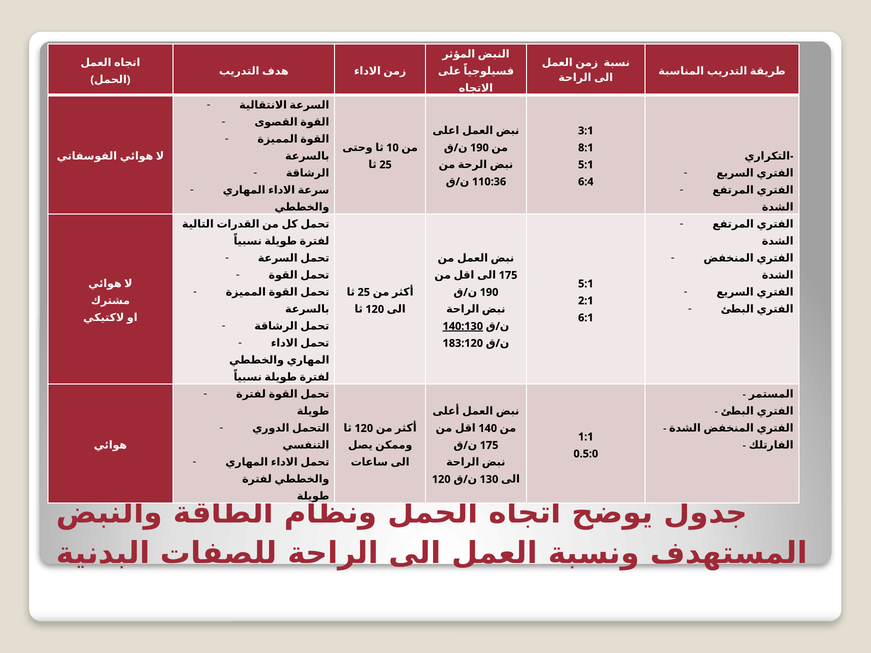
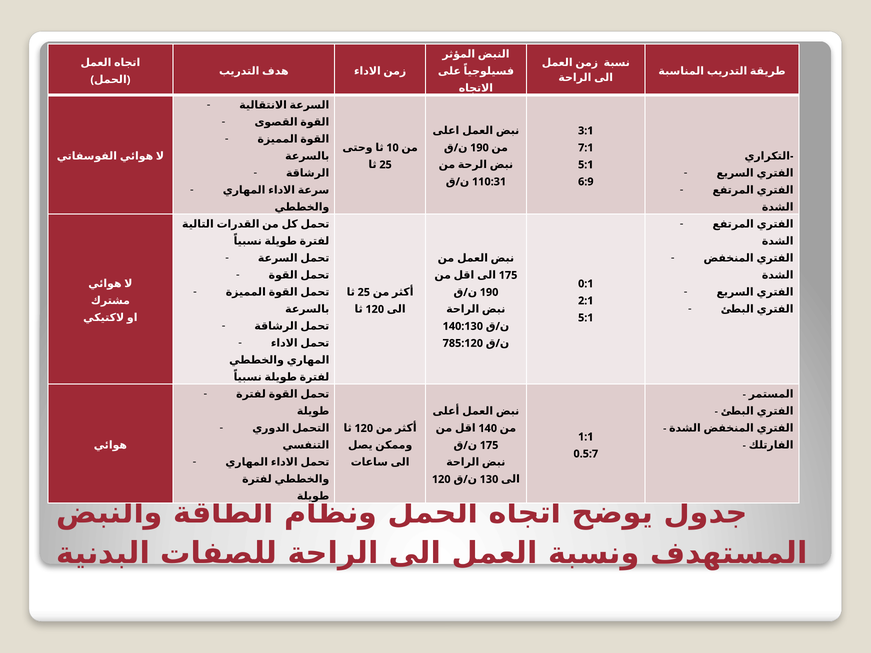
8:1: 8:1 -> 7:1 (586, 148)
110:36: 110:36 -> 110:31 (489, 182)
6:4: 6:4 -> 6:9 (586, 182)
5:1: 5:1 -> 0:1 (586, 284)
6:1: 6:1 -> 5:1 (586, 318)
140:130 underline: present -> none (463, 326)
183:120: 183:120 -> 785:120 (463, 343)
0.5:0: 0.5:0 -> 0.5:7 (586, 454)
